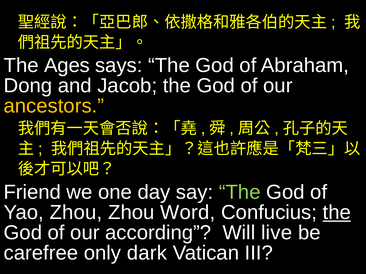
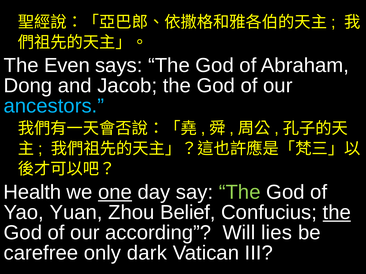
Ages: Ages -> Even (67, 66)
ancestors colour: yellow -> light blue (54, 106)
Friend: Friend -> Health (32, 192)
one underline: none -> present (115, 192)
Yao Zhou: Zhou -> Yuan (76, 213)
Word: Word -> Belief (188, 213)
live: live -> lies (277, 233)
